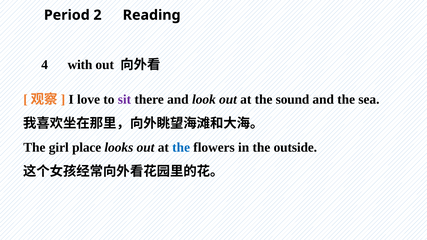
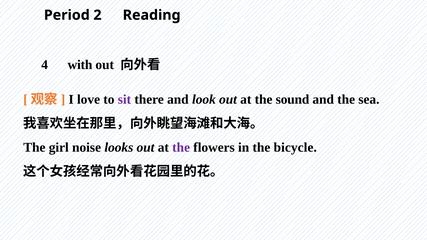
place: place -> noise (87, 148)
the colour: blue -> purple (181, 148)
outside: outside -> bicycle (295, 148)
